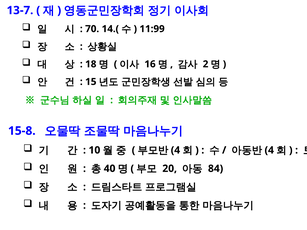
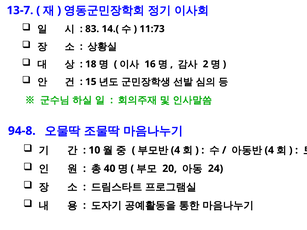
70: 70 -> 83 (92, 29)
11:99: 11:99 -> 11:73 (152, 29)
15-8: 15-8 -> 94-8 (22, 131)
84: 84 -> 24 (216, 169)
